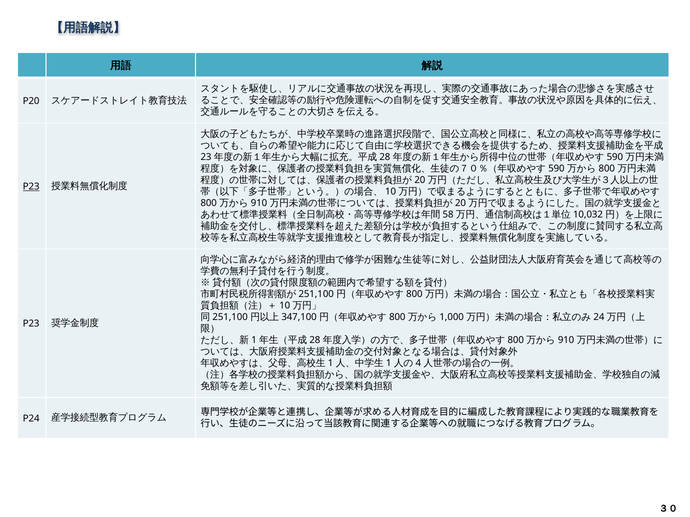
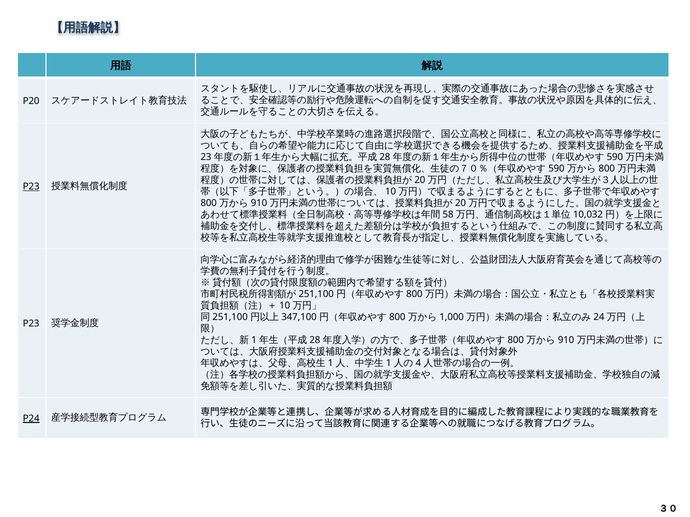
P24 underline: none -> present (31, 419)
